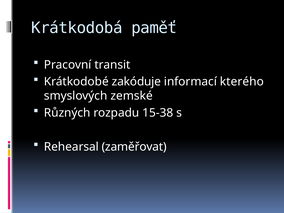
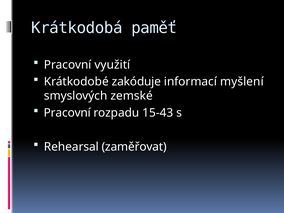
transit: transit -> využití (112, 65)
kterého: kterého -> myšlení (242, 82)
Různých: Různých -> Pracovní (67, 113)
15-38: 15-38 -> 15-43 (158, 113)
